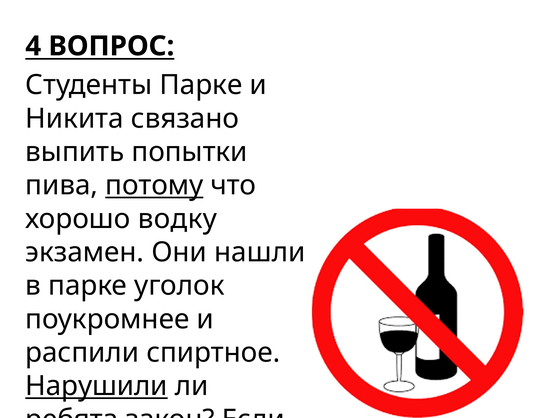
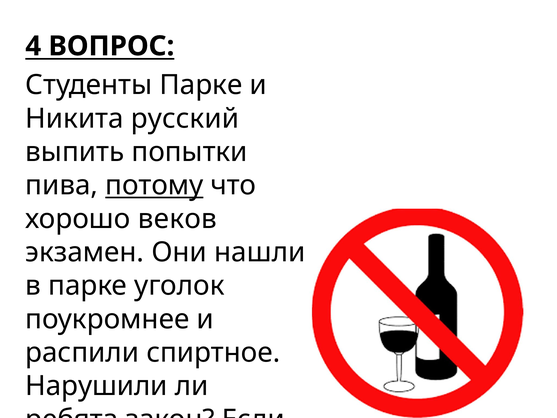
связано: связано -> русский (185, 119)
водку: водку -> веков (177, 219)
Нарушили underline: present -> none (96, 386)
